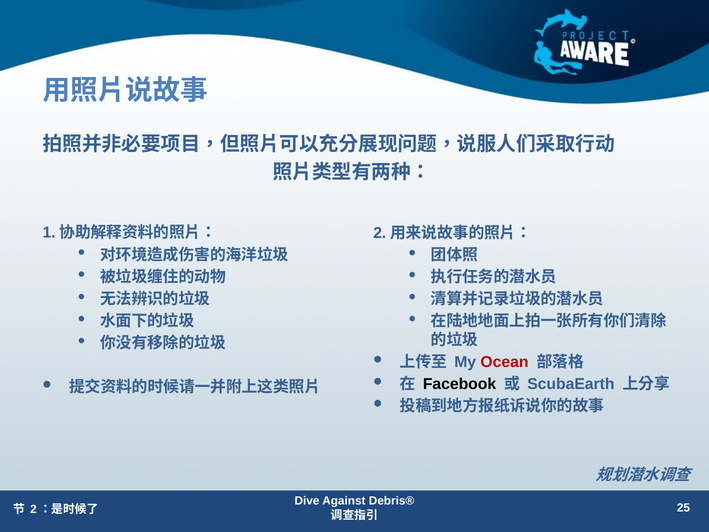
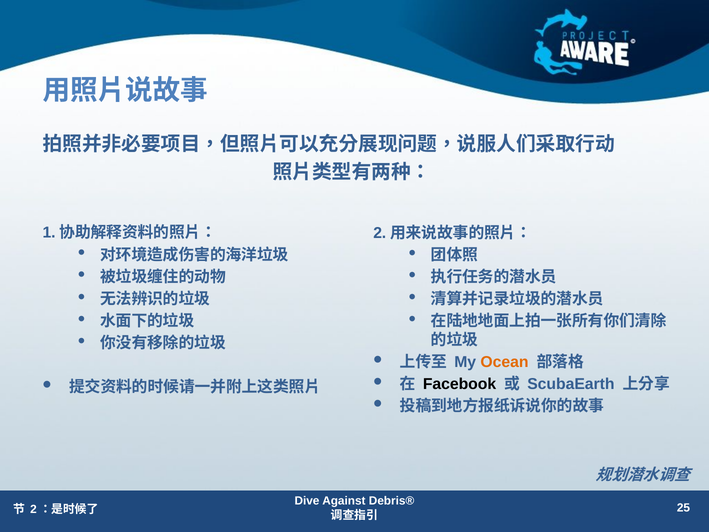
Ocean colour: red -> orange (504, 362)
